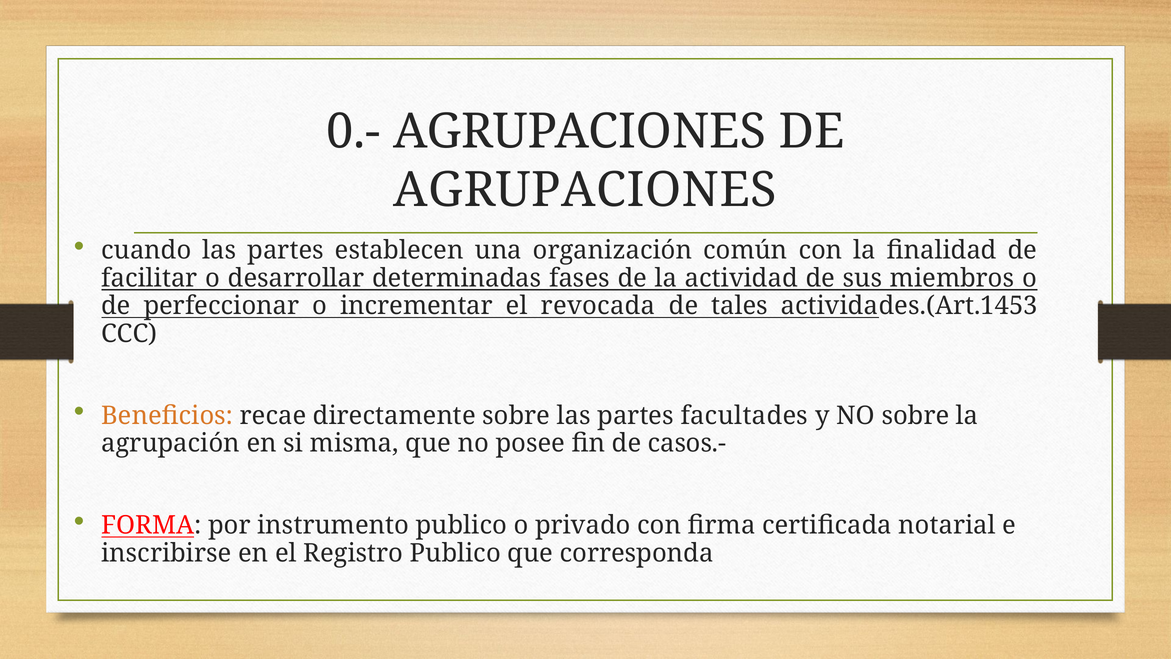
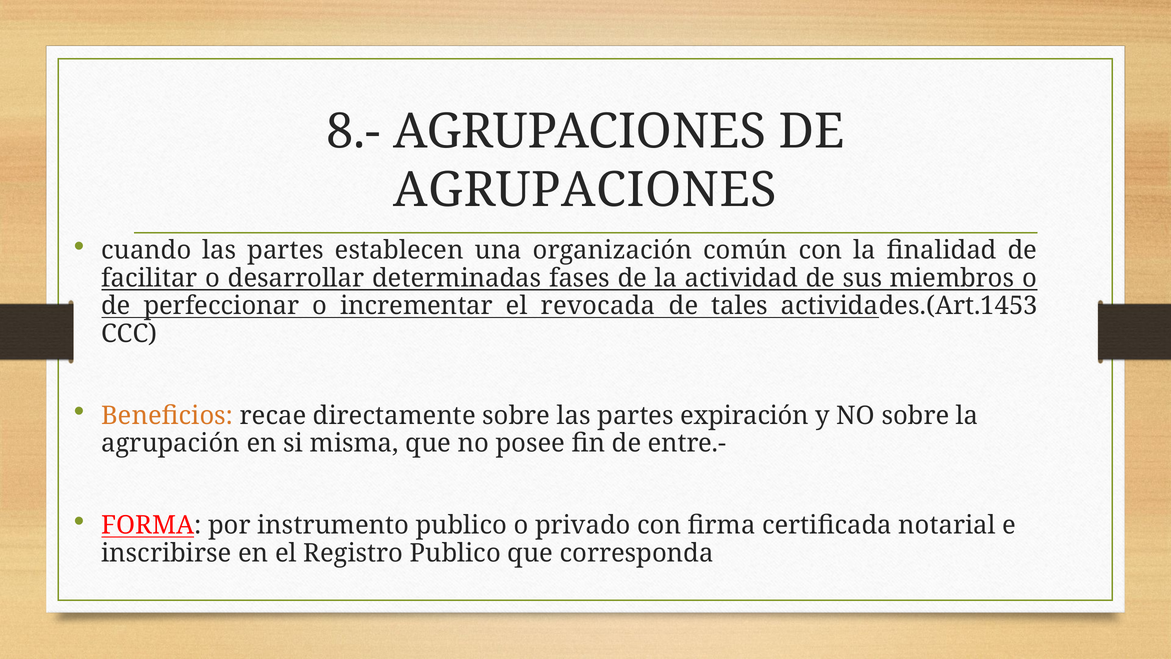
0.-: 0.- -> 8.- (353, 131)
facultades: facultades -> expiración (745, 415)
casos.-: casos.- -> entre.- (687, 443)
